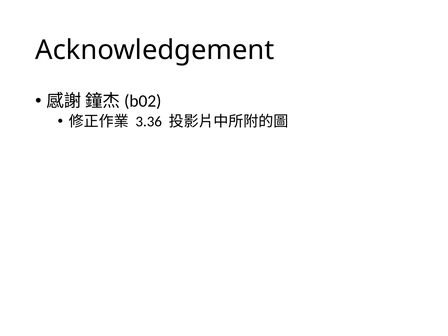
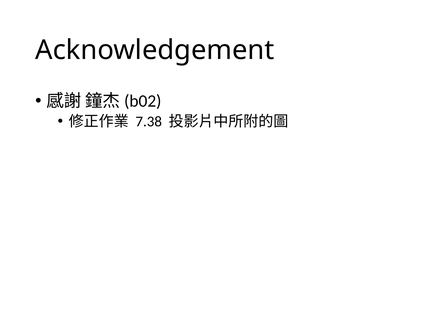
3.36: 3.36 -> 7.38 (149, 122)
